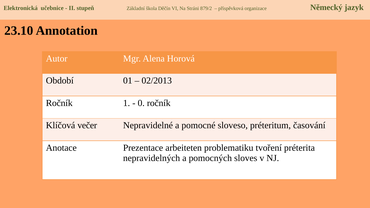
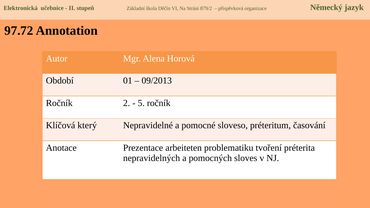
23.10: 23.10 -> 97.72 (19, 31)
02/2013: 02/2013 -> 09/2013 (157, 81)
1: 1 -> 2 (127, 103)
0: 0 -> 5 (141, 103)
večer: večer -> který (87, 125)
